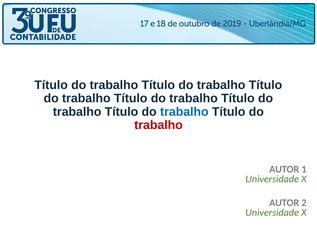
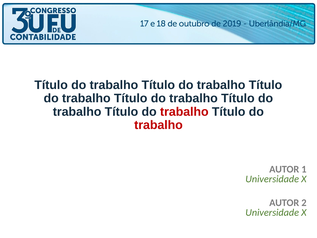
trabalho colour: blue -> red (184, 112)
